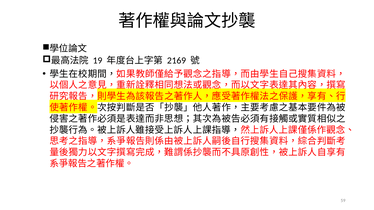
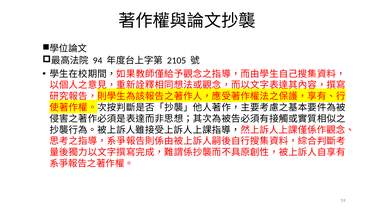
19: 19 -> 94 (98, 61)
2169: 2169 -> 2105 (177, 61)
